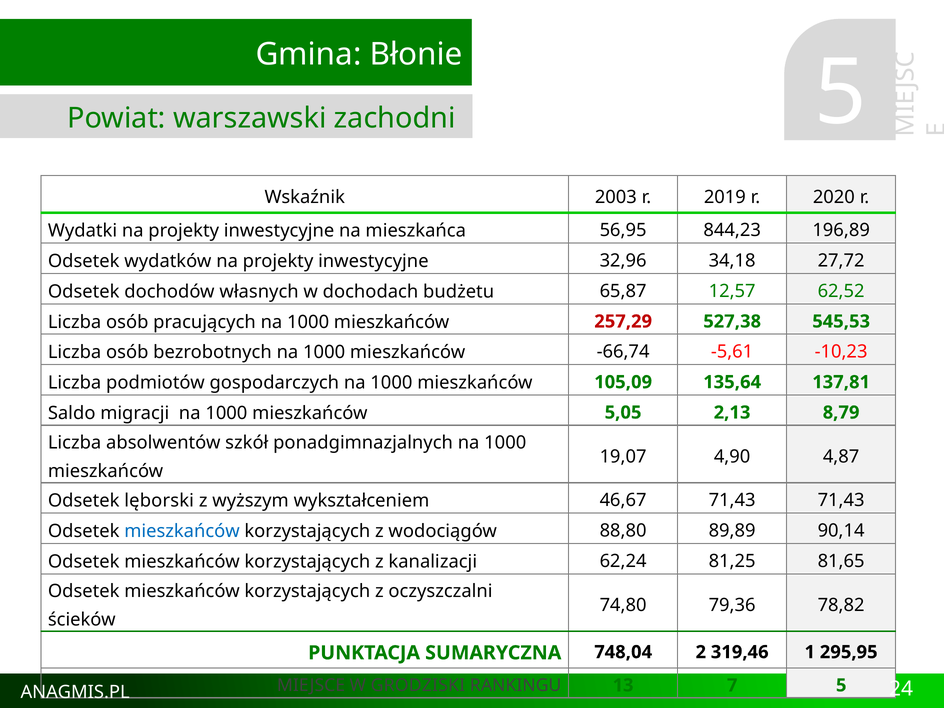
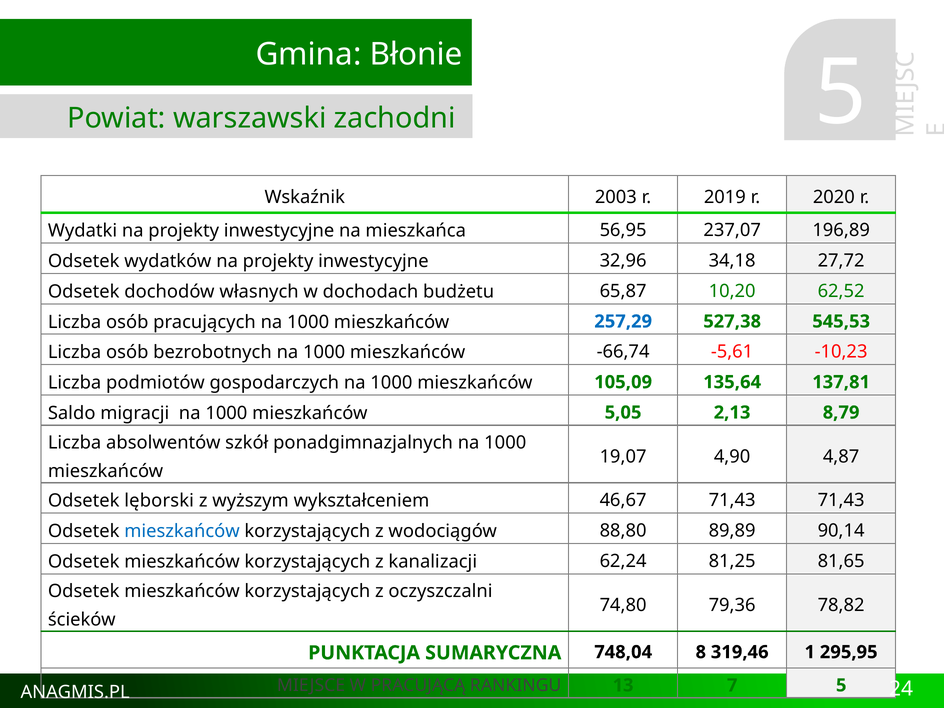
844,23: 844,23 -> 237,07 (732, 230)
12,57: 12,57 -> 10,20 (732, 291)
257,29 colour: red -> blue (623, 321)
2: 2 -> 8 (701, 652)
GRODZISKI: GRODZISKI -> PRACUJĄCĄ (418, 686)
